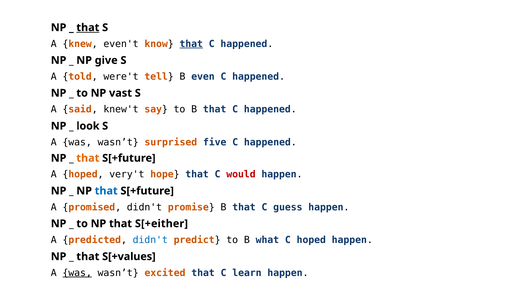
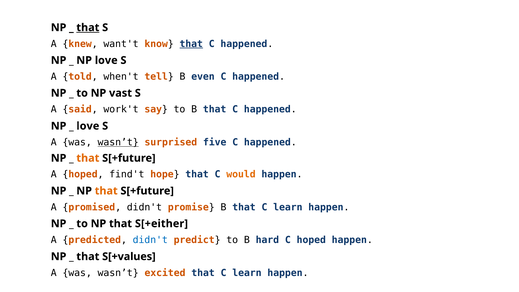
even't: even't -> want't (121, 44)
NP give: give -> love (106, 60)
were't: were't -> when't (121, 77)
knew't: knew't -> work't (121, 109)
look: look -> love (88, 126)
wasn’t underline: none -> present (118, 142)
very't: very't -> find't (127, 174)
would colour: red -> orange (241, 174)
that colour: blue -> orange (106, 191)
B that C guess: guess -> learn (288, 207)
what: what -> hard (267, 240)
was underline: present -> none (77, 273)
